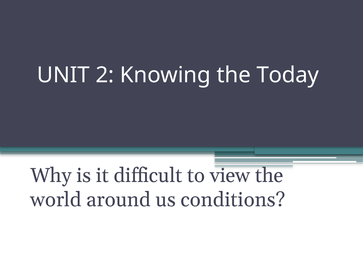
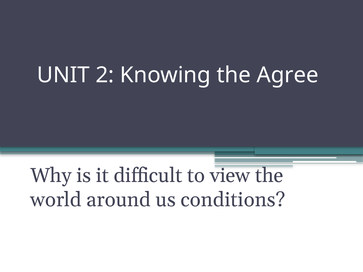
Today: Today -> Agree (288, 75)
